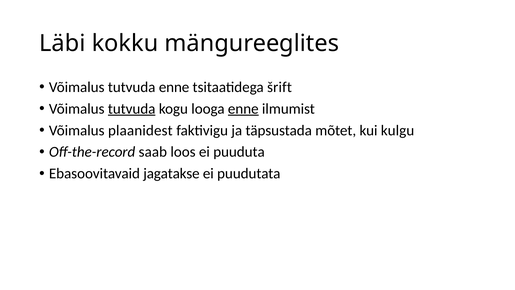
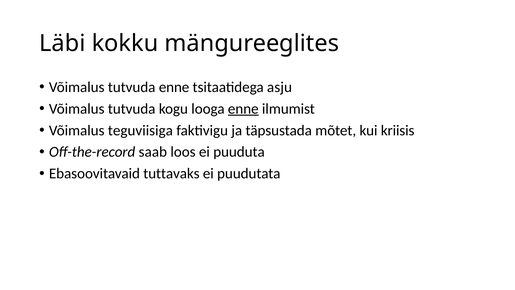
šrift: šrift -> asju (279, 87)
tutvuda underline: present -> none (132, 109)
plaanidest: plaanidest -> teguviisiga (140, 130)
kulgu: kulgu -> kriisis (398, 130)
jagatakse: jagatakse -> tuttavaks (171, 173)
